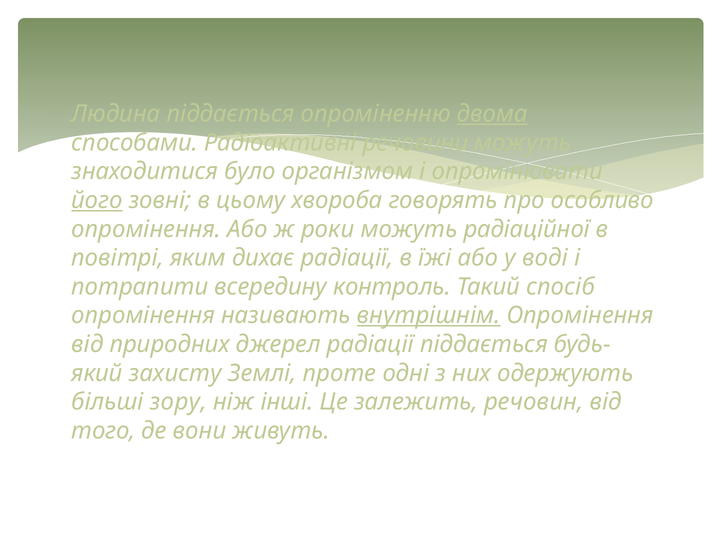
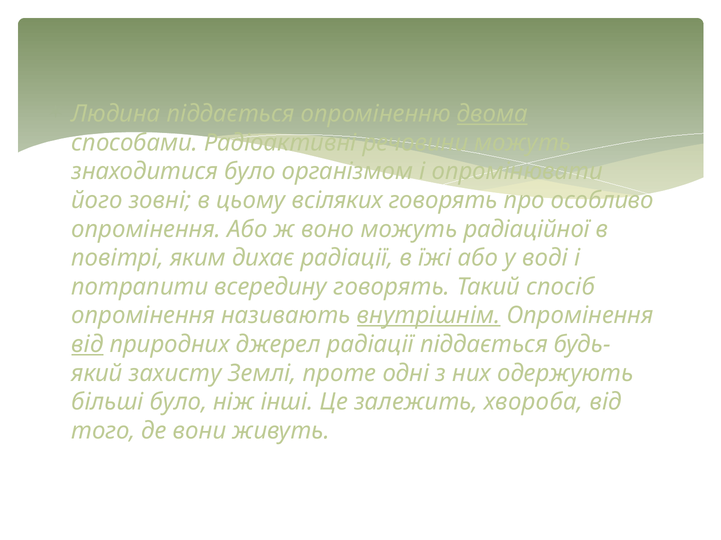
його underline: present -> none (97, 201)
хвороба: хвороба -> всіляких (337, 201)
роки: роки -> воно (328, 229)
всередину контроль: контроль -> говорять (392, 287)
від underline: none -> present (87, 345)
більші зору: зору -> було (179, 402)
речовин: речовин -> хвороба (534, 402)
